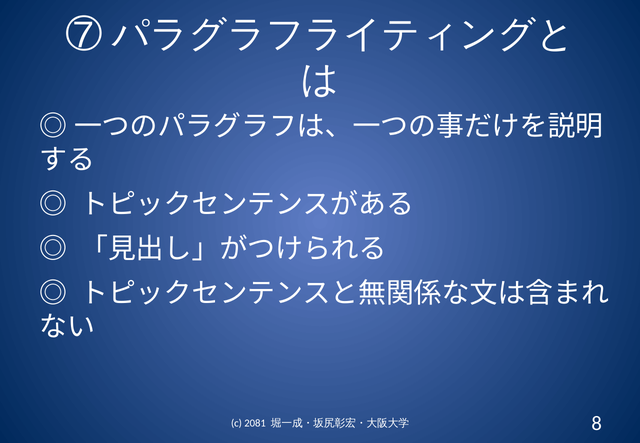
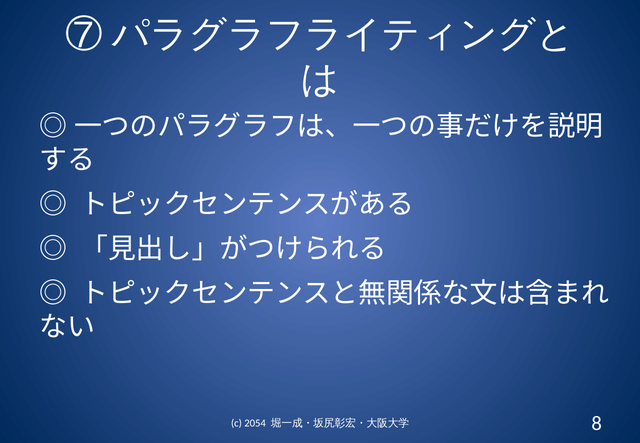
2081: 2081 -> 2054 (255, 423)
